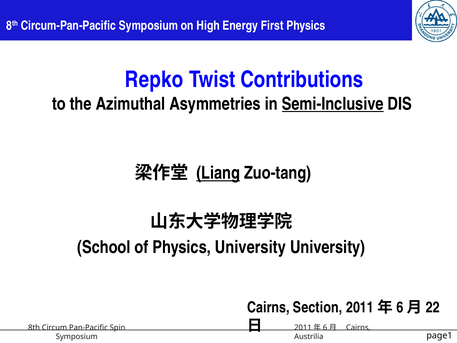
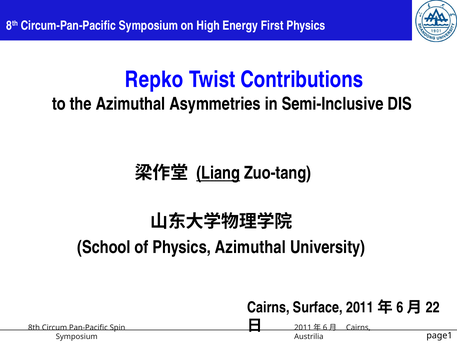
Semi-Inclusive underline: present -> none (333, 104)
Physics University: University -> Azimuthal (250, 247)
Section: Section -> Surface (318, 307)
